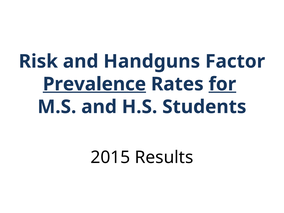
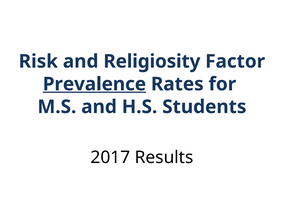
Handguns: Handguns -> Religiosity (152, 61)
for underline: present -> none (222, 84)
2015: 2015 -> 2017 (110, 157)
